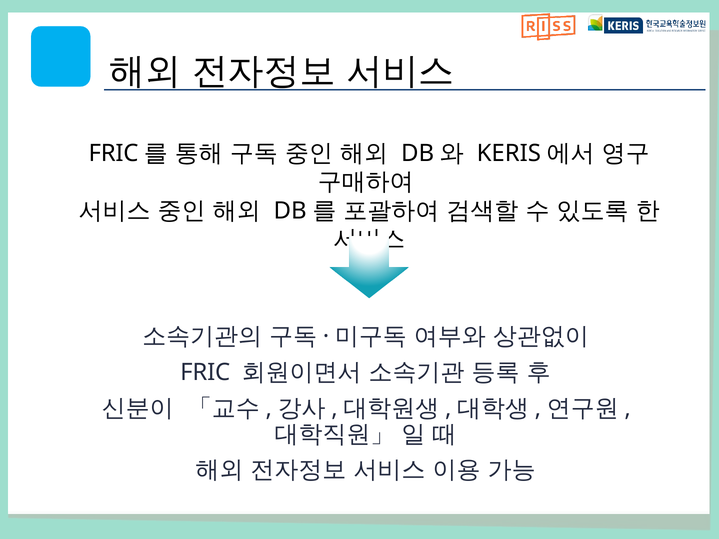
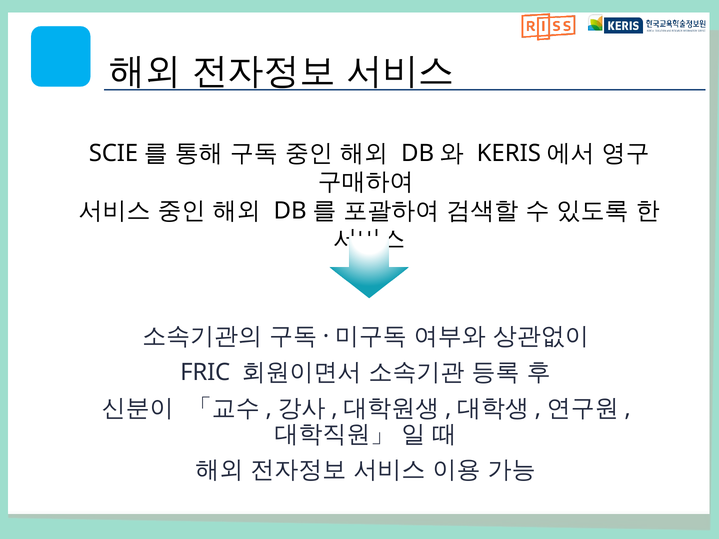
FRIC: FRIC -> SCIE (113, 153)
